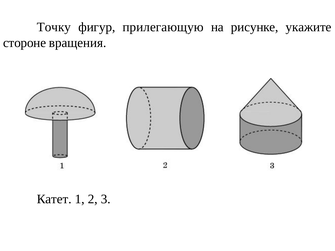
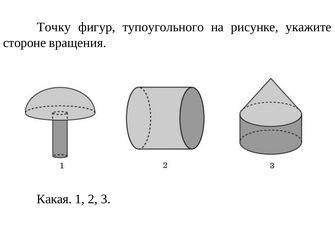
прилегающую: прилегающую -> тупоугольного (163, 27)
Катет: Катет -> Какая (54, 199)
